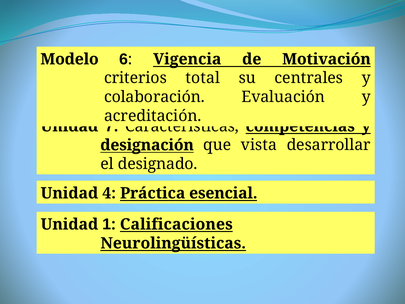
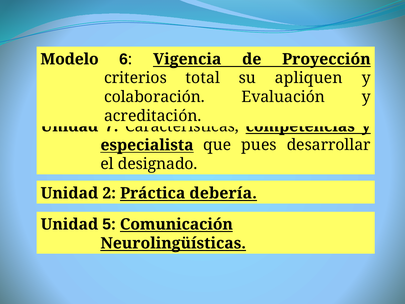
Motivación: Motivación -> Proyección (326, 59)
centrales: centrales -> apliquen (309, 78)
designación: designación -> especialista (147, 145)
vista: vista -> pues (259, 145)
4: 4 -> 2 (109, 193)
esencial: esencial -> debería (223, 193)
1: 1 -> 5 (107, 224)
Calificaciones: Calificaciones -> Comunicación (176, 224)
